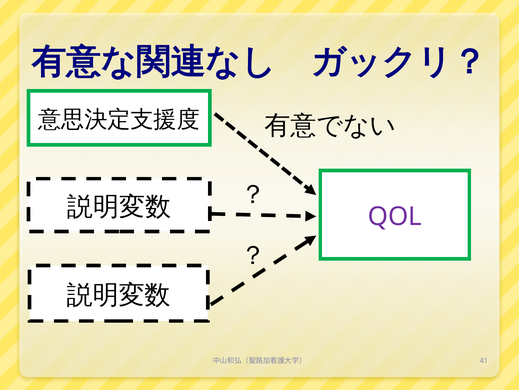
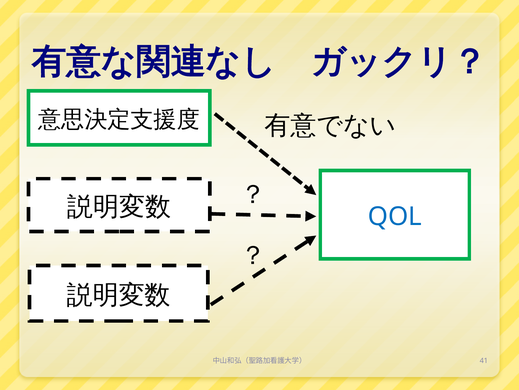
QOL colour: purple -> blue (395, 216)
